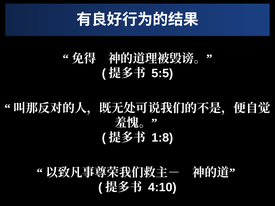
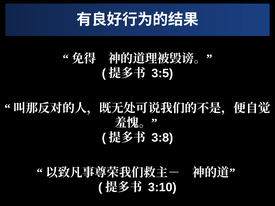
5:5: 5:5 -> 3:5 (162, 73)
1:8: 1:8 -> 3:8 (162, 138)
4:10: 4:10 -> 3:10 (162, 188)
